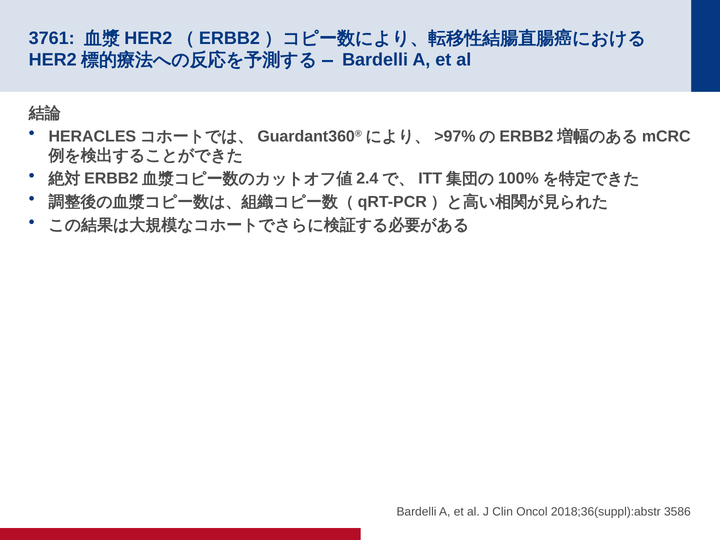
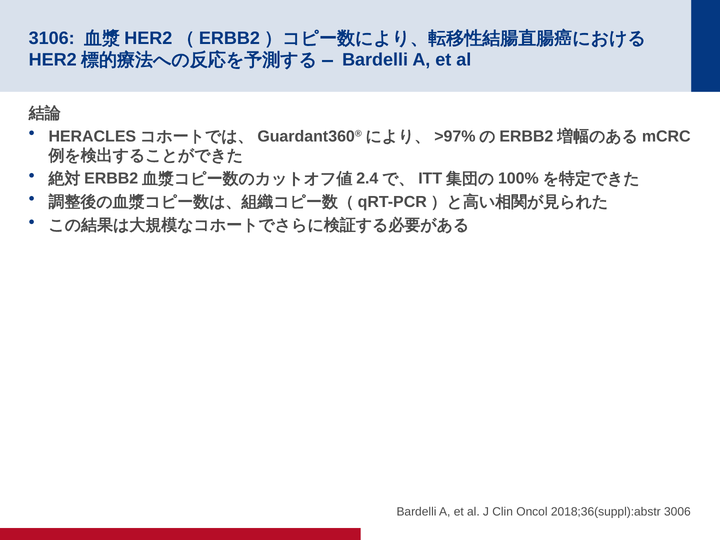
3761: 3761 -> 3106 (52, 38)
3586: 3586 -> 3006 (677, 512)
